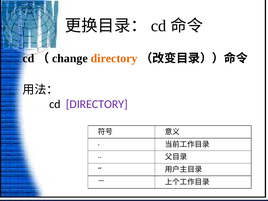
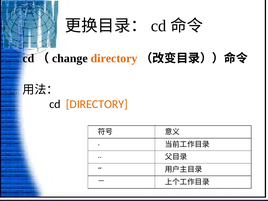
DIRECTORY colour: purple -> orange (97, 104)
